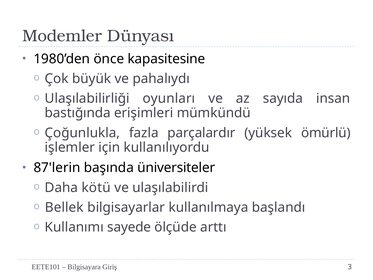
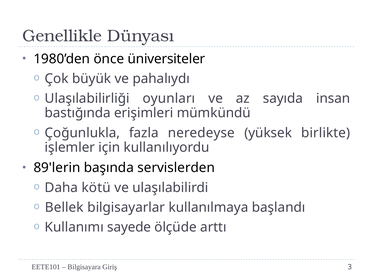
Modemler: Modemler -> Genellikle (62, 36)
kapasitesine: kapasitesine -> üniversiteler (166, 59)
parçalardır: parçalardır -> neredeyse (201, 133)
ömürlü: ömürlü -> birlikte (326, 133)
87'lerin: 87'lerin -> 89'lerin (57, 168)
üniversiteler: üniversiteler -> servislerden (176, 168)
